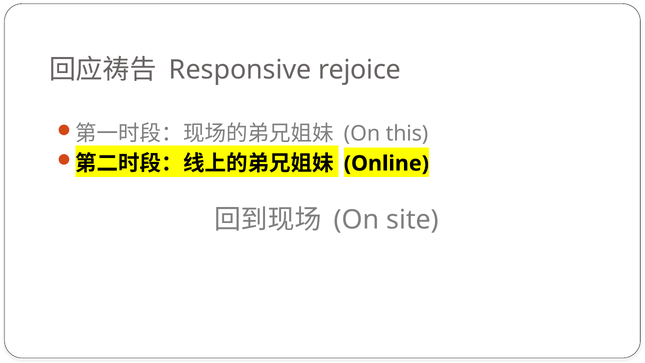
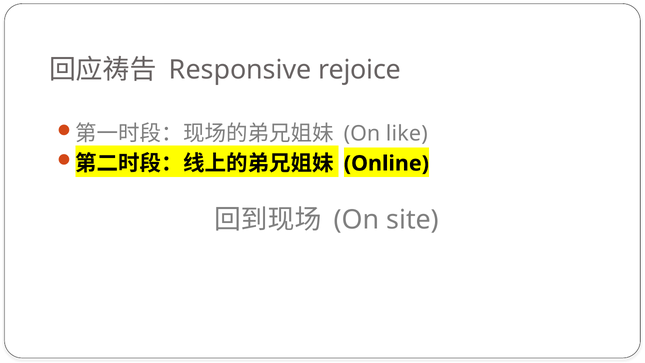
this: this -> like (407, 134)
